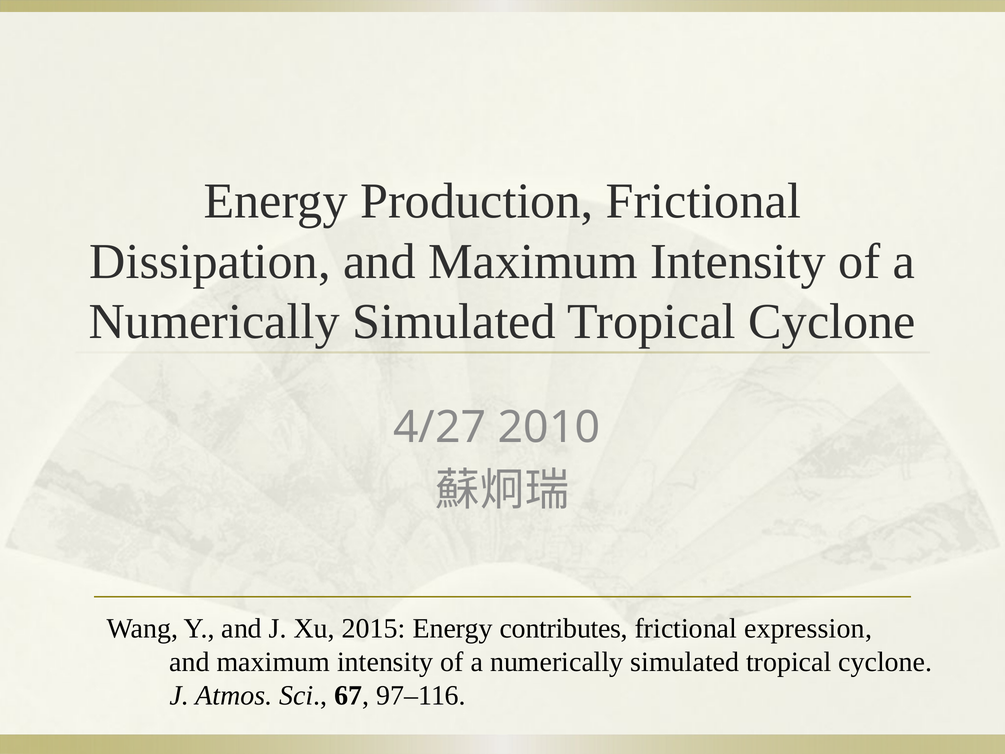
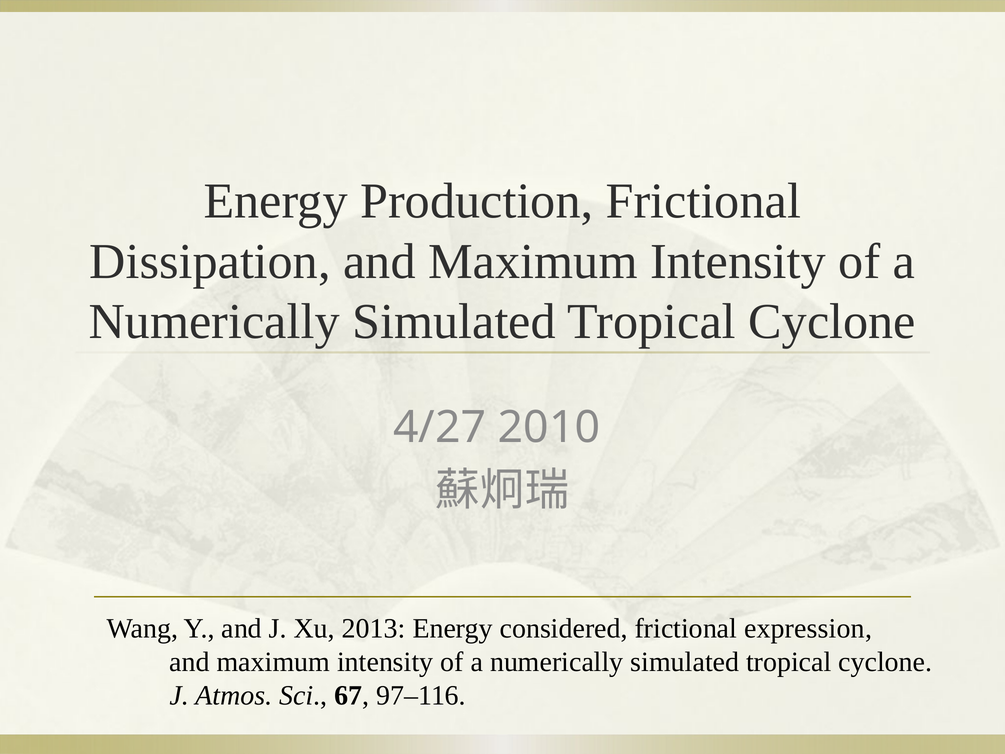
2015: 2015 -> 2013 (374, 628)
contributes: contributes -> considered (564, 628)
